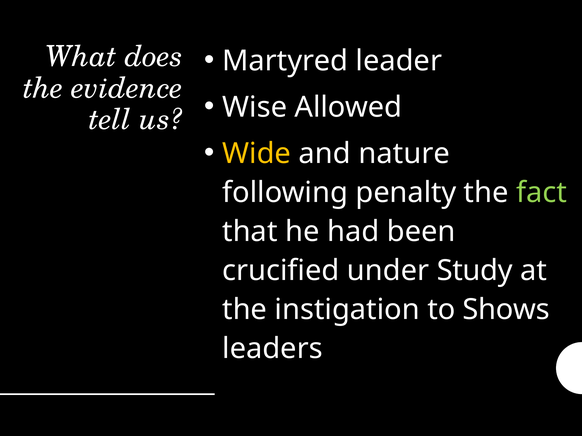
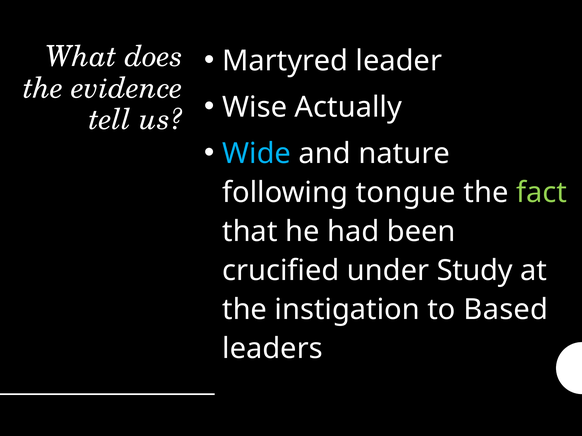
Allowed: Allowed -> Actually (348, 107)
Wide colour: yellow -> light blue (257, 154)
penalty: penalty -> tongue (406, 193)
Shows: Shows -> Based (506, 310)
